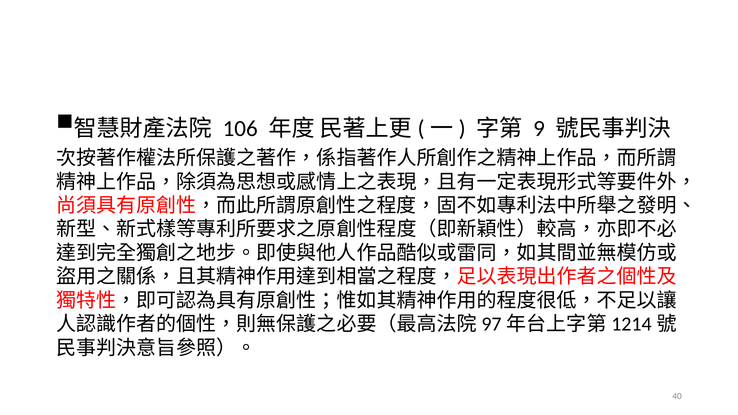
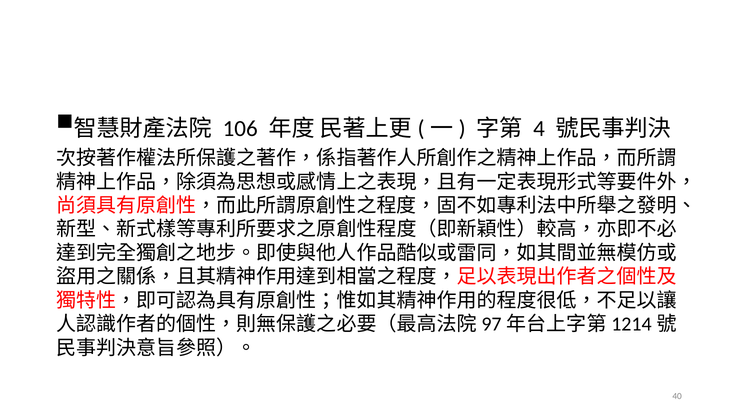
9: 9 -> 4 (539, 129)
